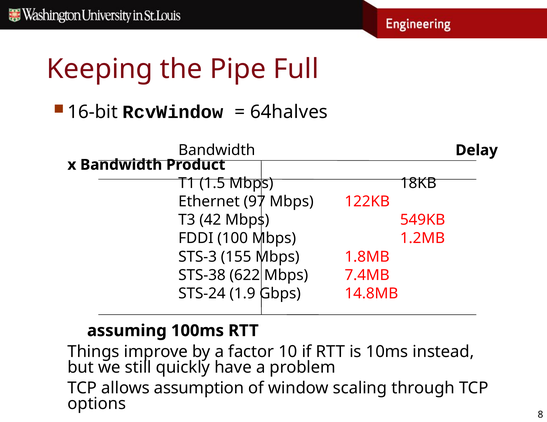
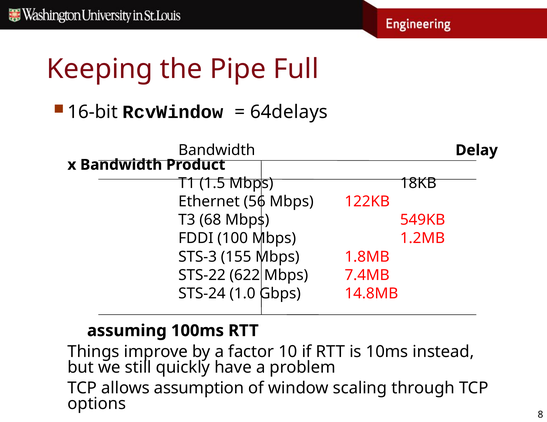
64halves: 64halves -> 64delays (289, 112)
97: 97 -> 56 (255, 202)
42: 42 -> 68 (210, 220)
STS-38: STS-38 -> STS-22 (202, 276)
1.9: 1.9 -> 1.0 (242, 294)
